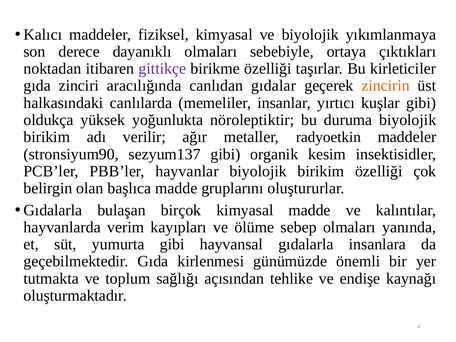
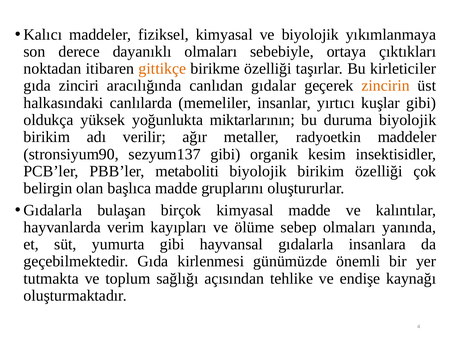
gittikçe colour: purple -> orange (162, 69)
nöroleptiktir: nöroleptiktir -> miktarlarının (252, 120)
hayvanlar: hayvanlar -> metaboliti (187, 171)
